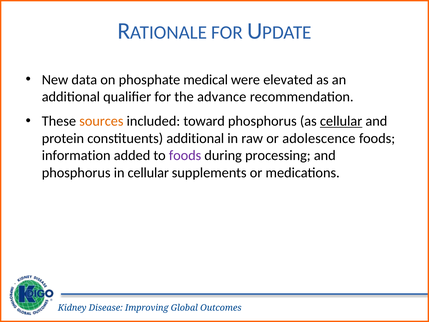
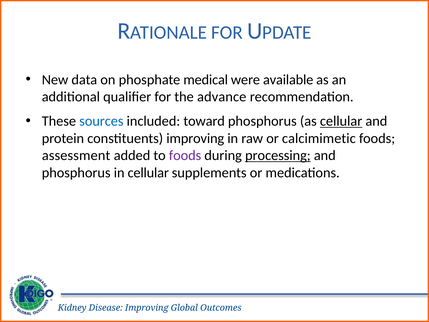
elevated: elevated -> available (288, 80)
sources colour: orange -> blue (101, 121)
constituents additional: additional -> improving (195, 138)
adolescence: adolescence -> calcimimetic (319, 138)
information: information -> assessment (76, 155)
processing underline: none -> present (278, 155)
